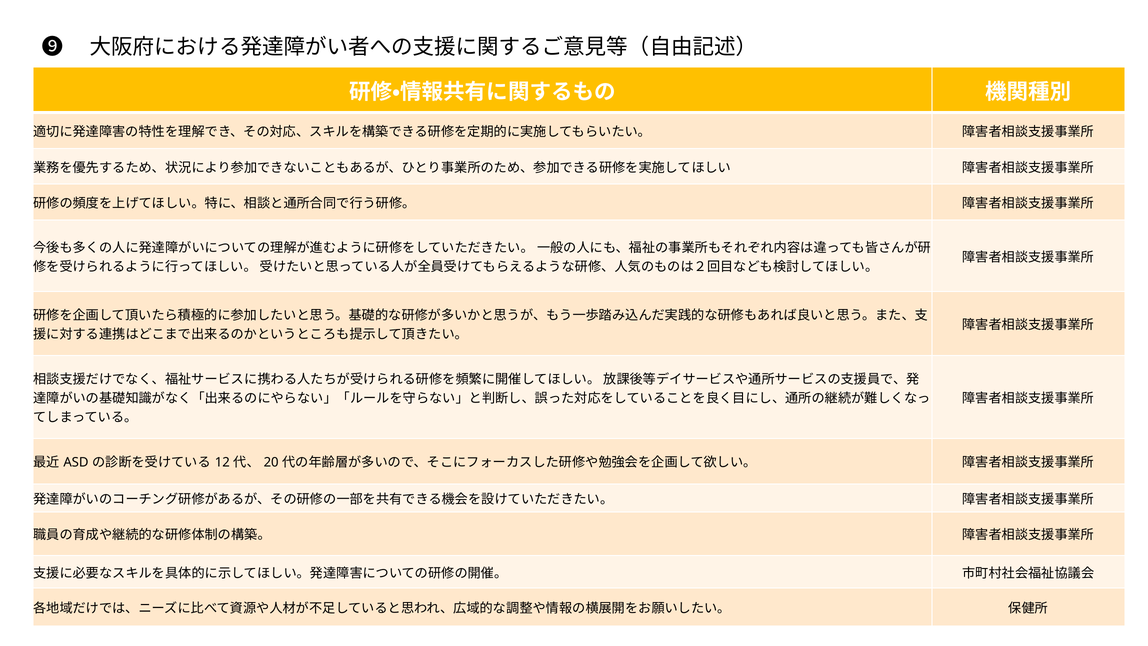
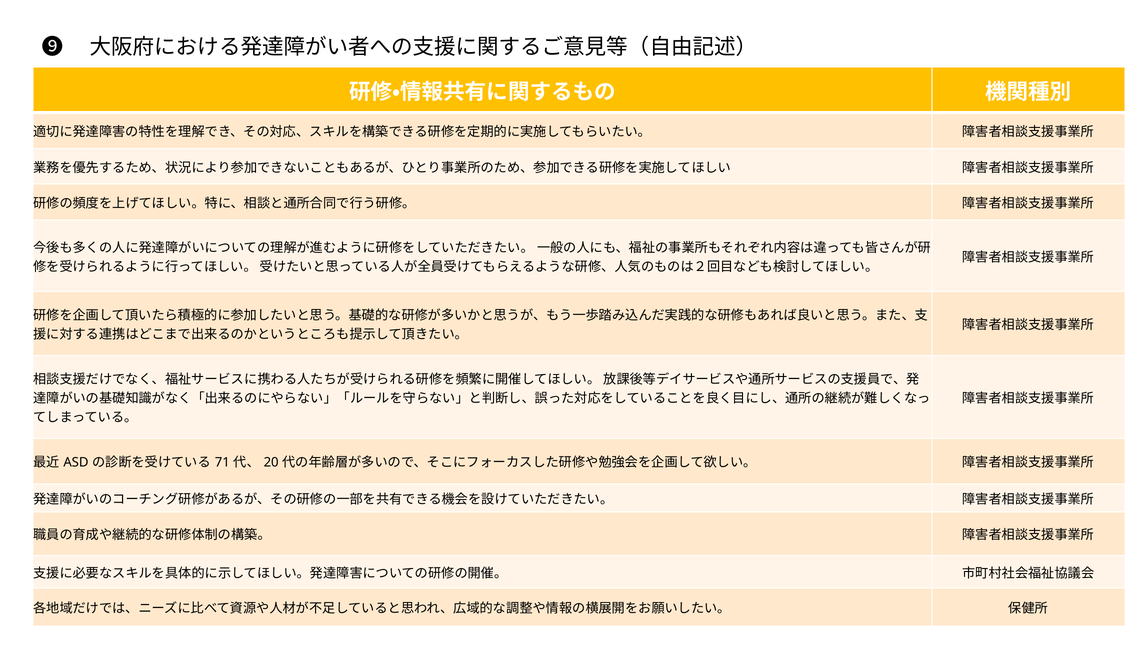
12: 12 -> 71 (222, 462)
